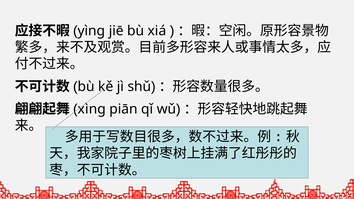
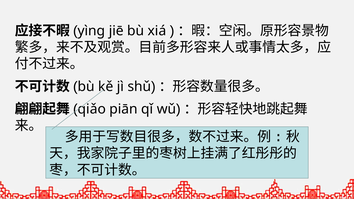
xìng: xìng -> qiǎo (92, 109)
